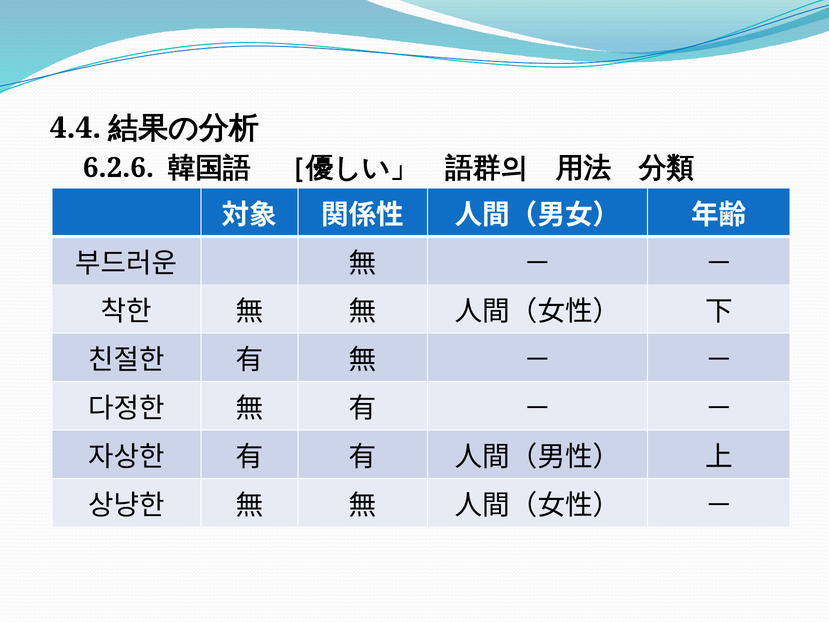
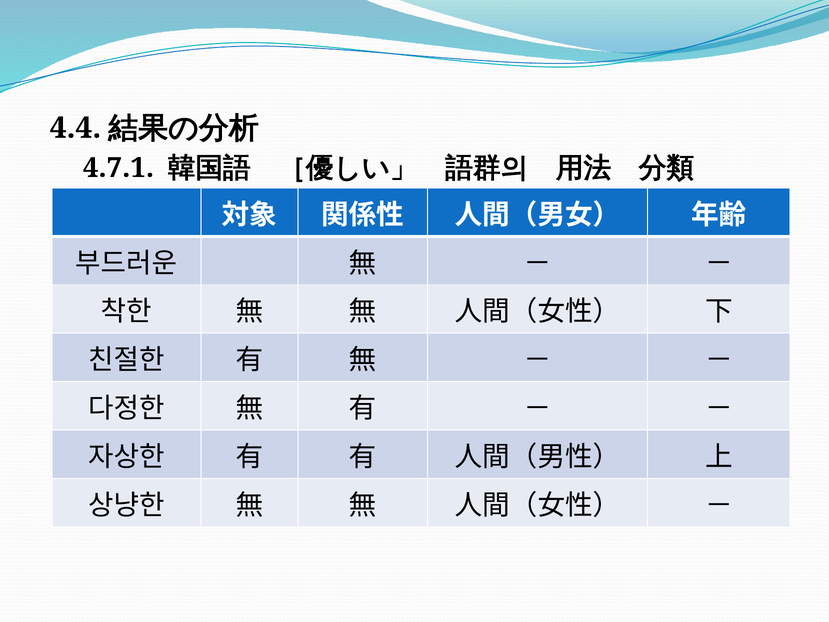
6.2.6: 6.2.6 -> 4.7.1 (118, 168)
